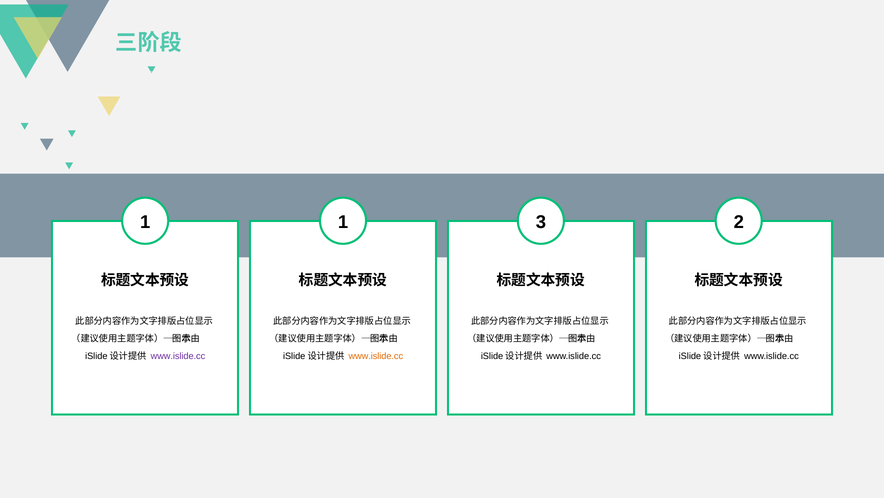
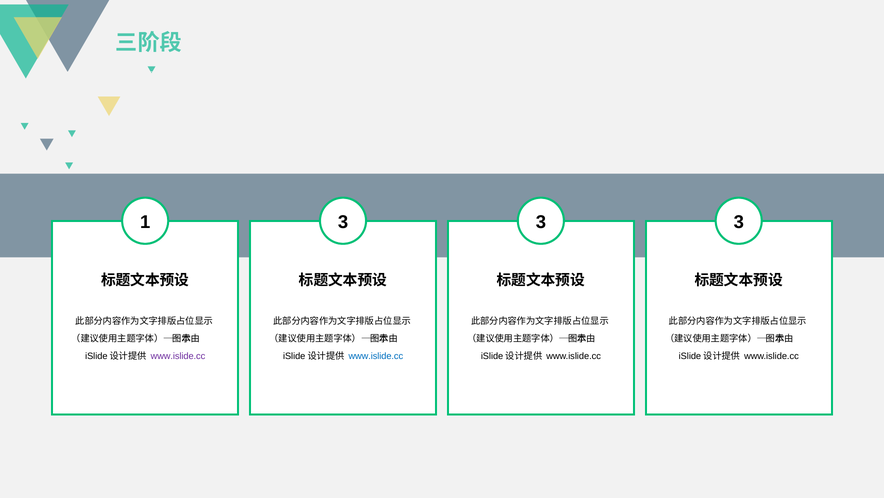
1 1: 1 -> 3 (343, 222)
2: 2 -> 3 (739, 222)
www.islide.cc colour: orange -> blue (376, 356)
